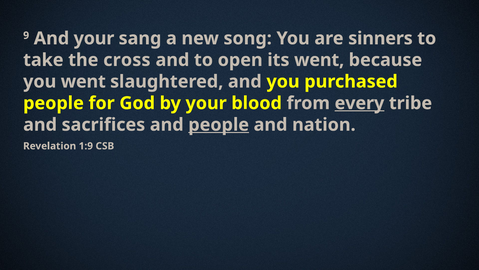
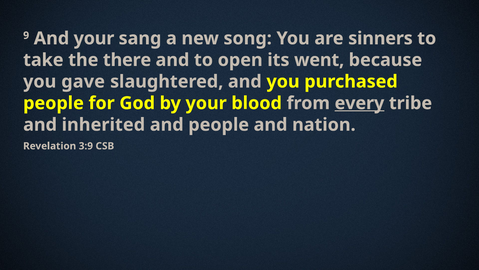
cross: cross -> there (127, 60)
you went: went -> gave (83, 81)
sacrifices: sacrifices -> inherited (103, 125)
people underline: present -> none (219, 125)
1:9: 1:9 -> 3:9 (86, 146)
